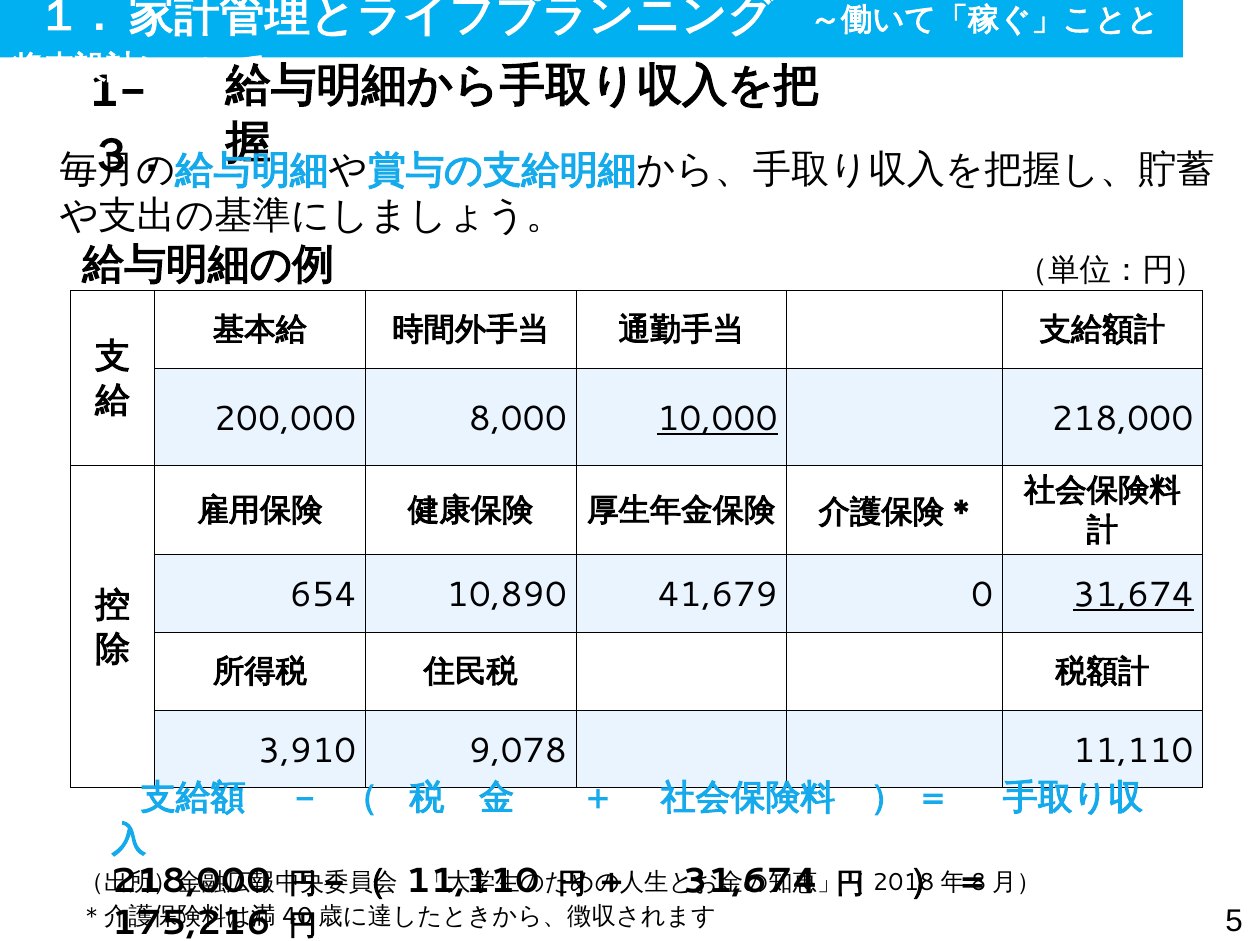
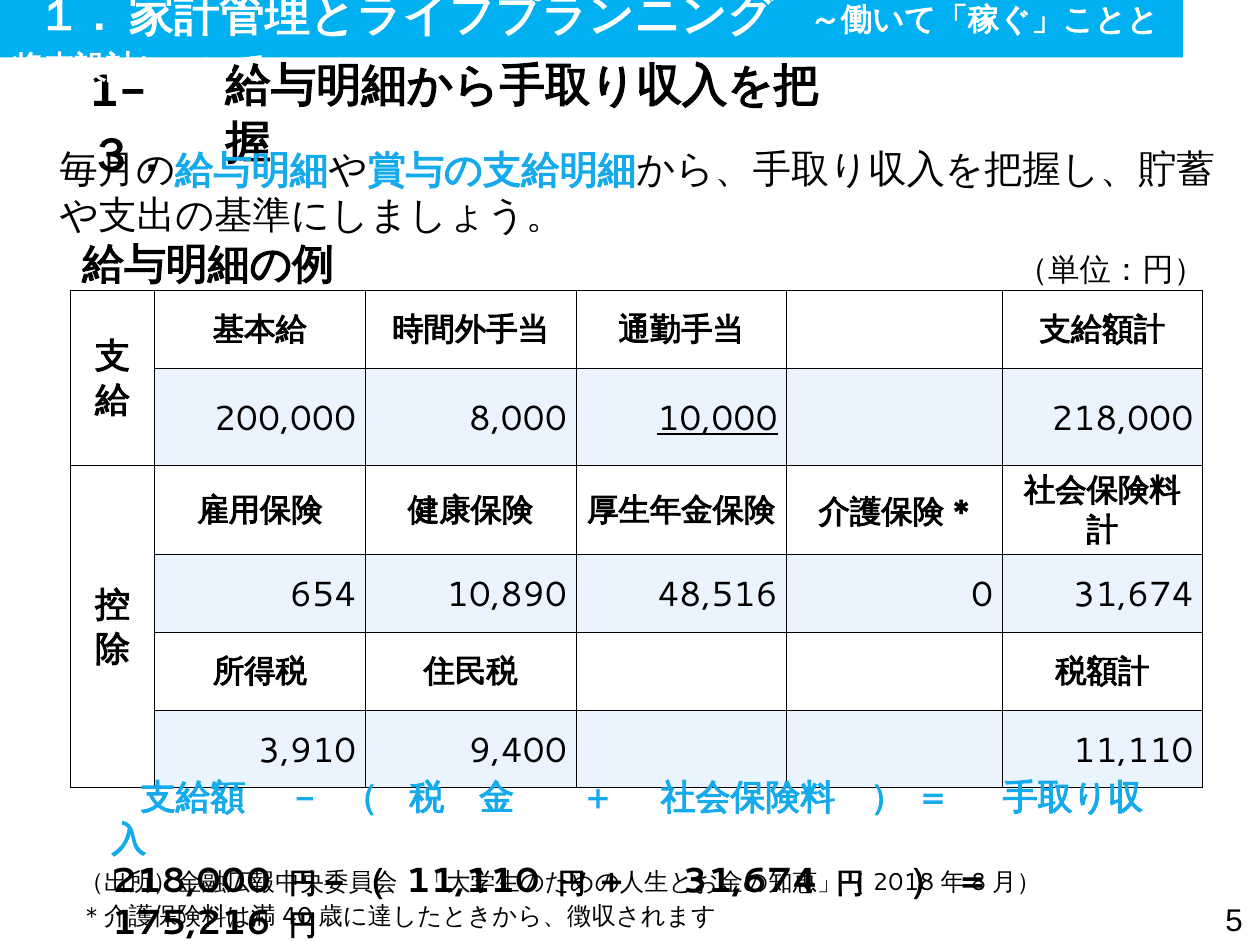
41,679: 41,679 -> 48,516 (717, 595)
31,674 underline: present -> none (1133, 595)
9,078: 9,078 -> 9,400 (518, 751)
